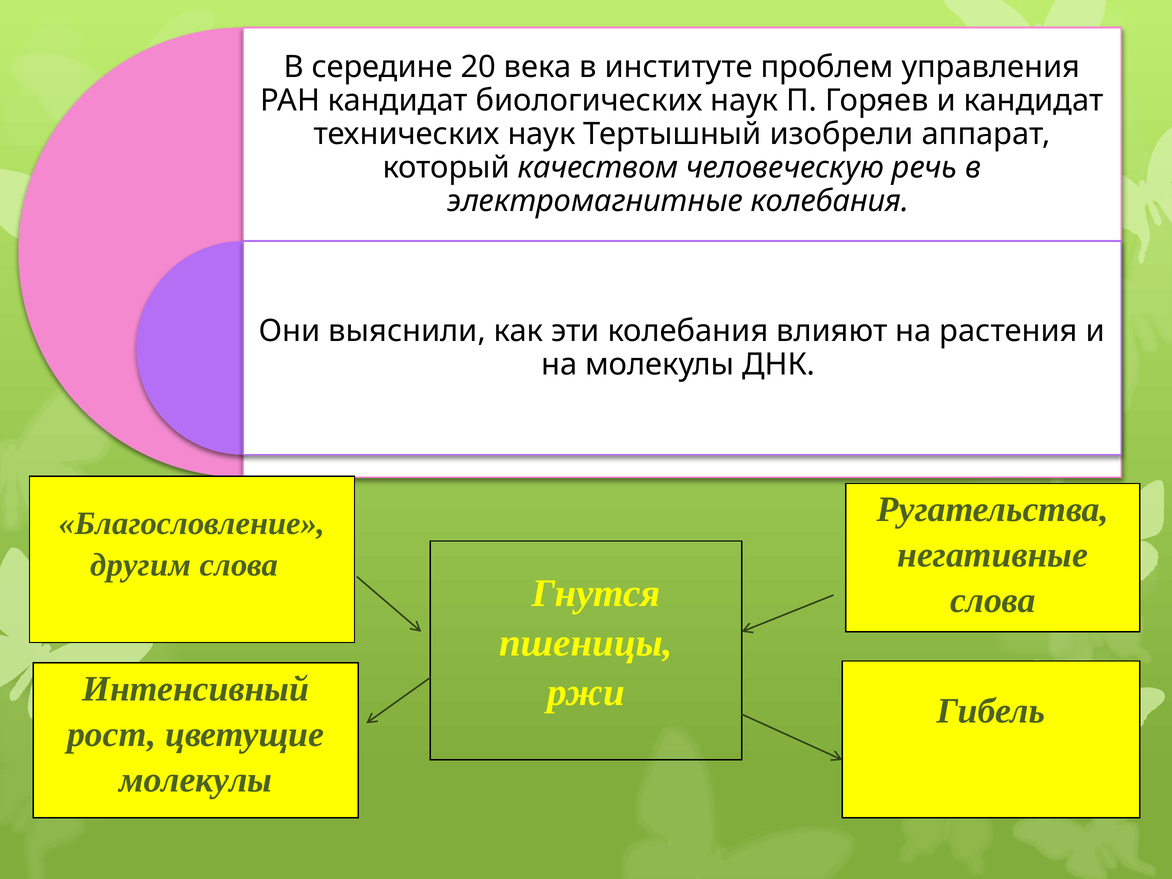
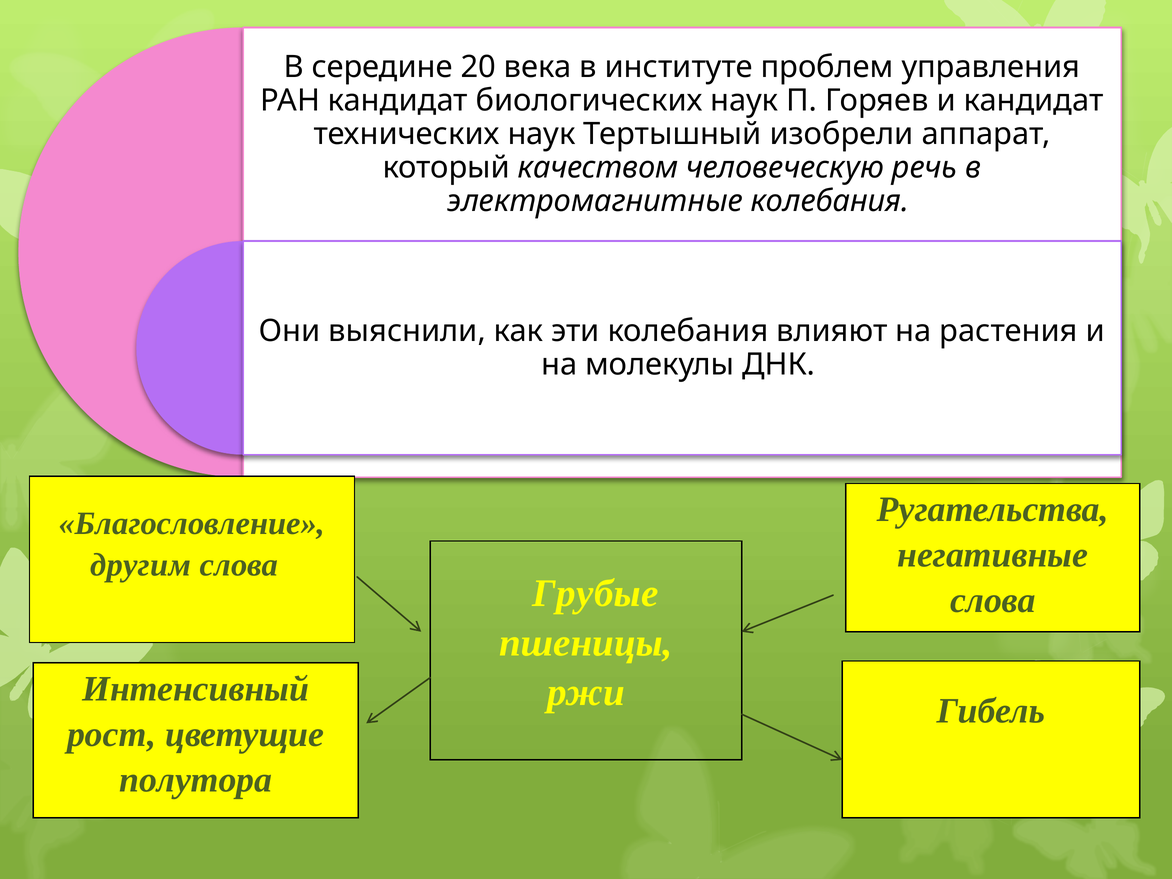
Гнутся: Гнутся -> Грубые (596, 593)
молекулы: молекулы -> полутора (196, 780)
